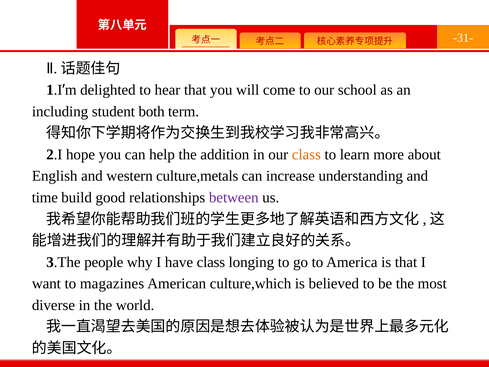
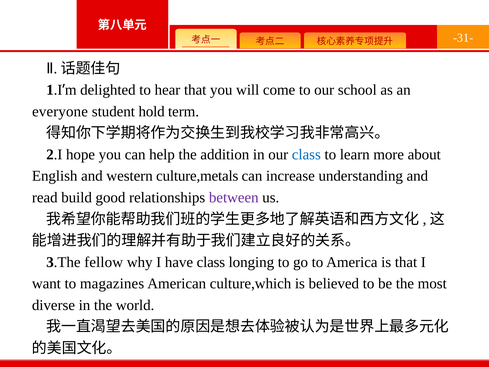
including: including -> everyone (60, 111)
both: both -> hold (152, 111)
class colour: orange -> blue (306, 154)
time: time -> read (45, 197)
people: people -> fellow (104, 262)
